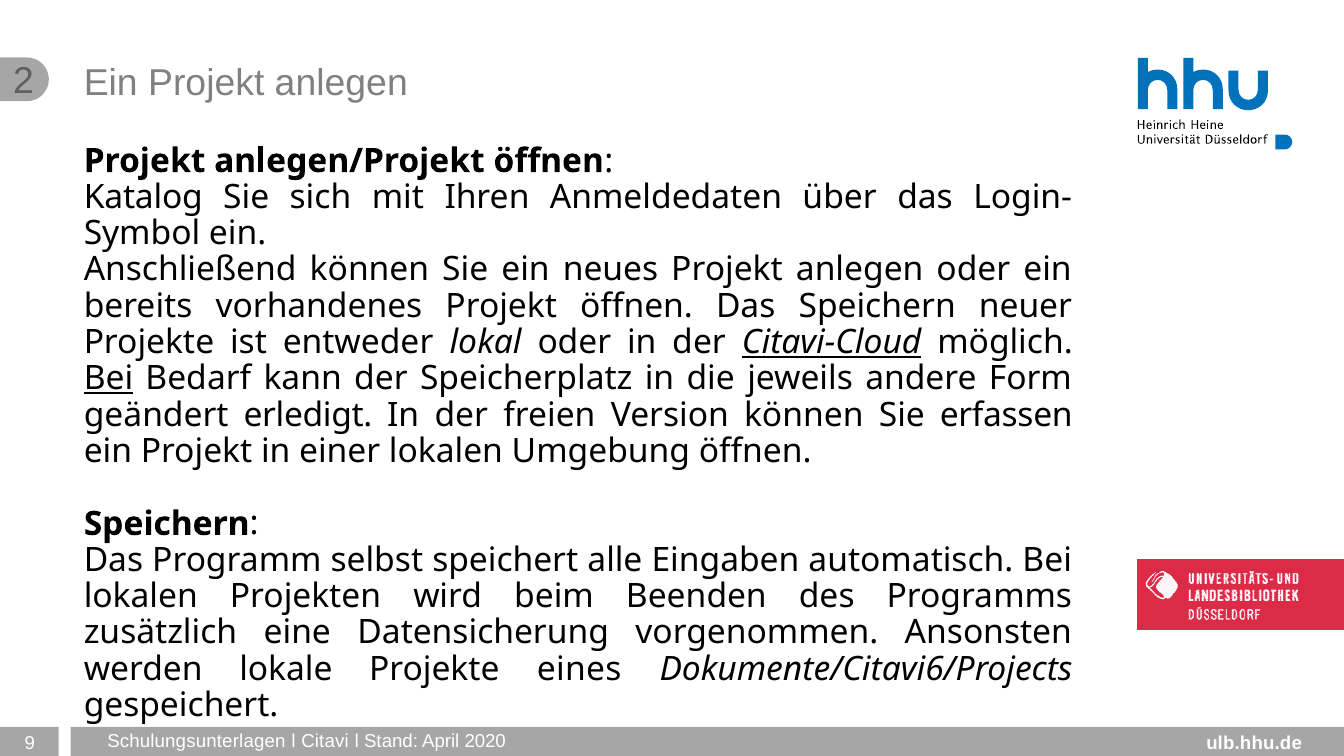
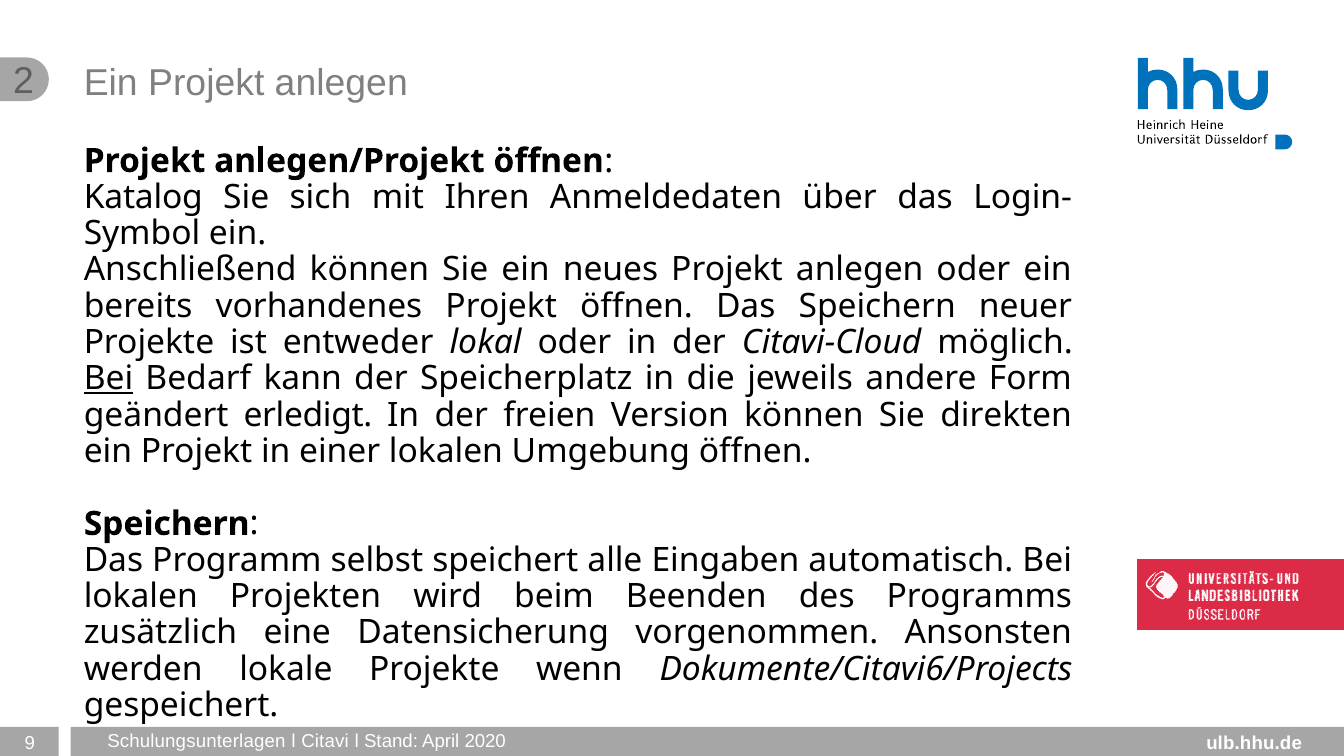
Citavi-Cloud underline: present -> none (832, 342)
erfassen: erfassen -> direkten (1006, 415)
eines: eines -> wenn (579, 669)
